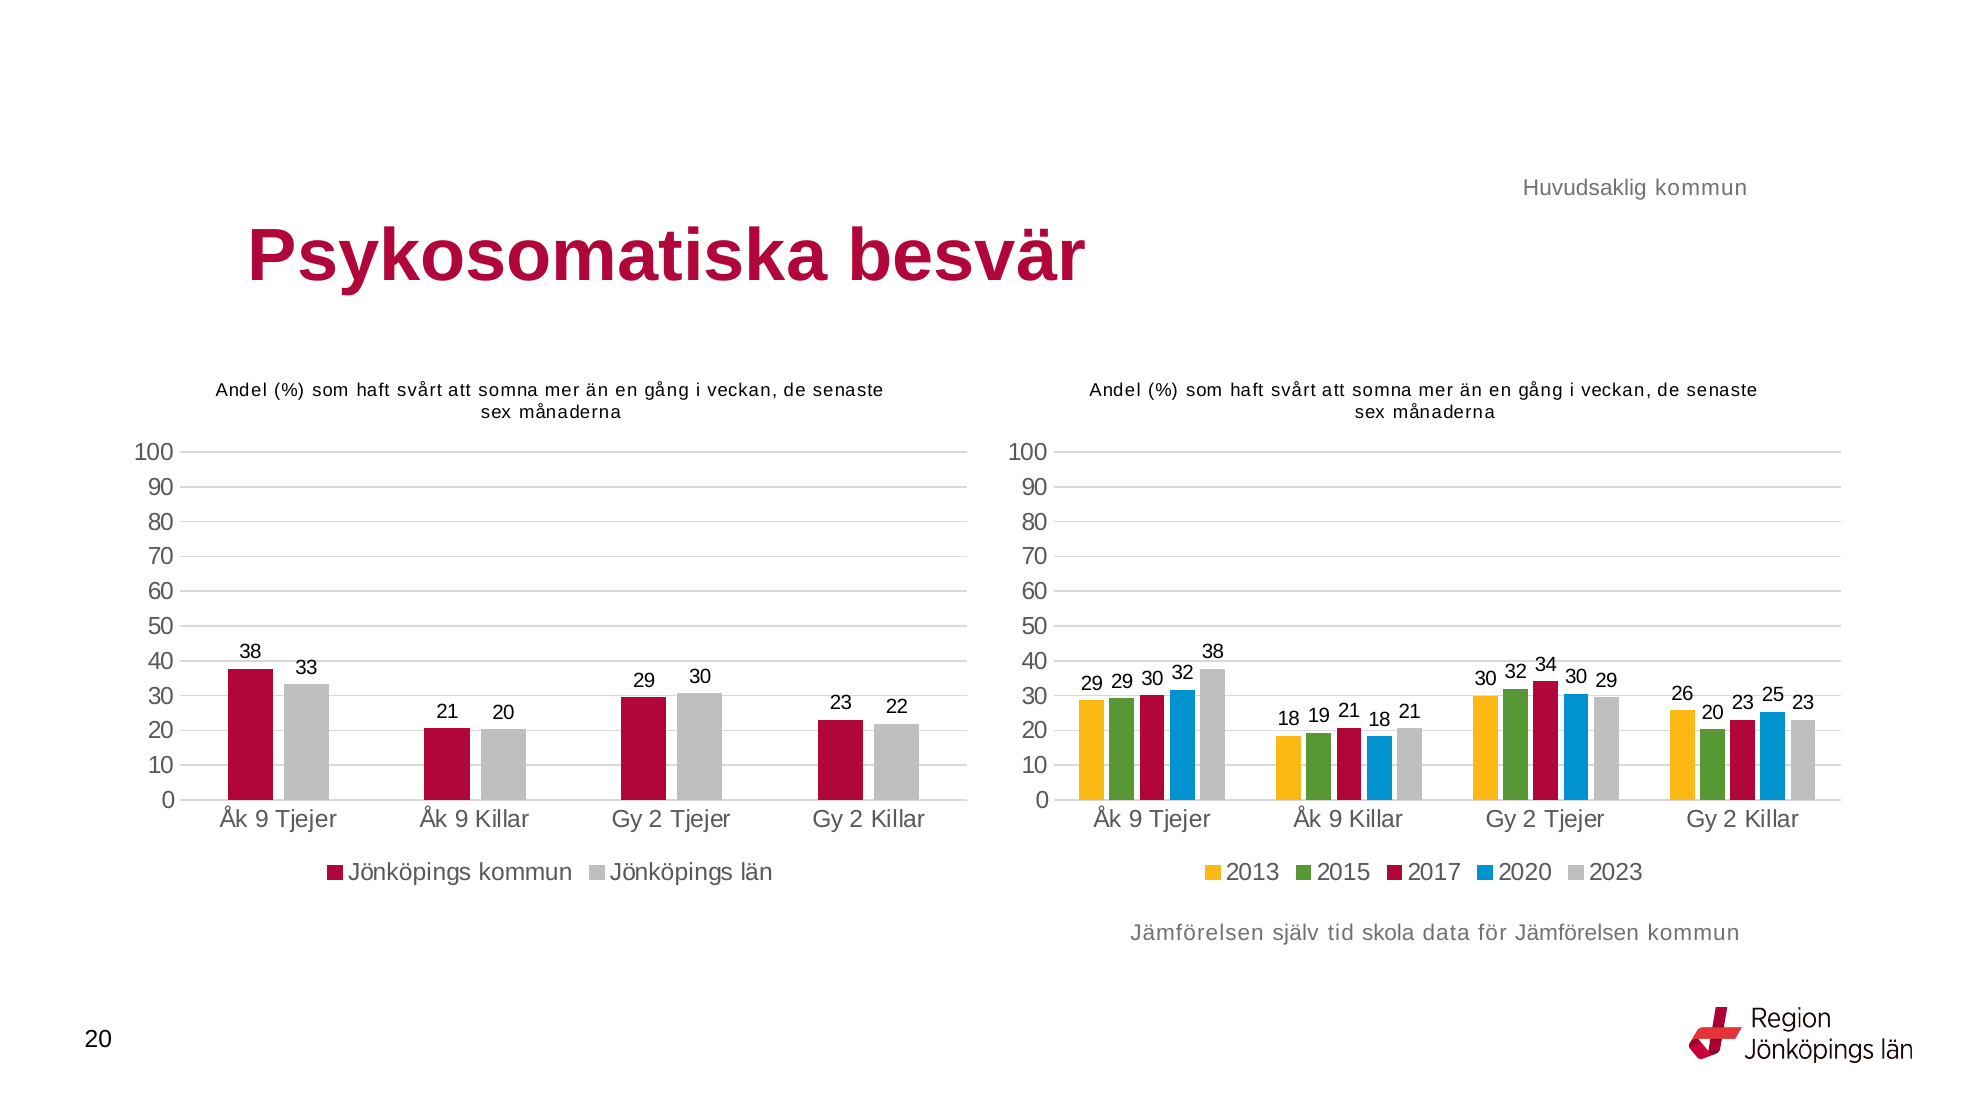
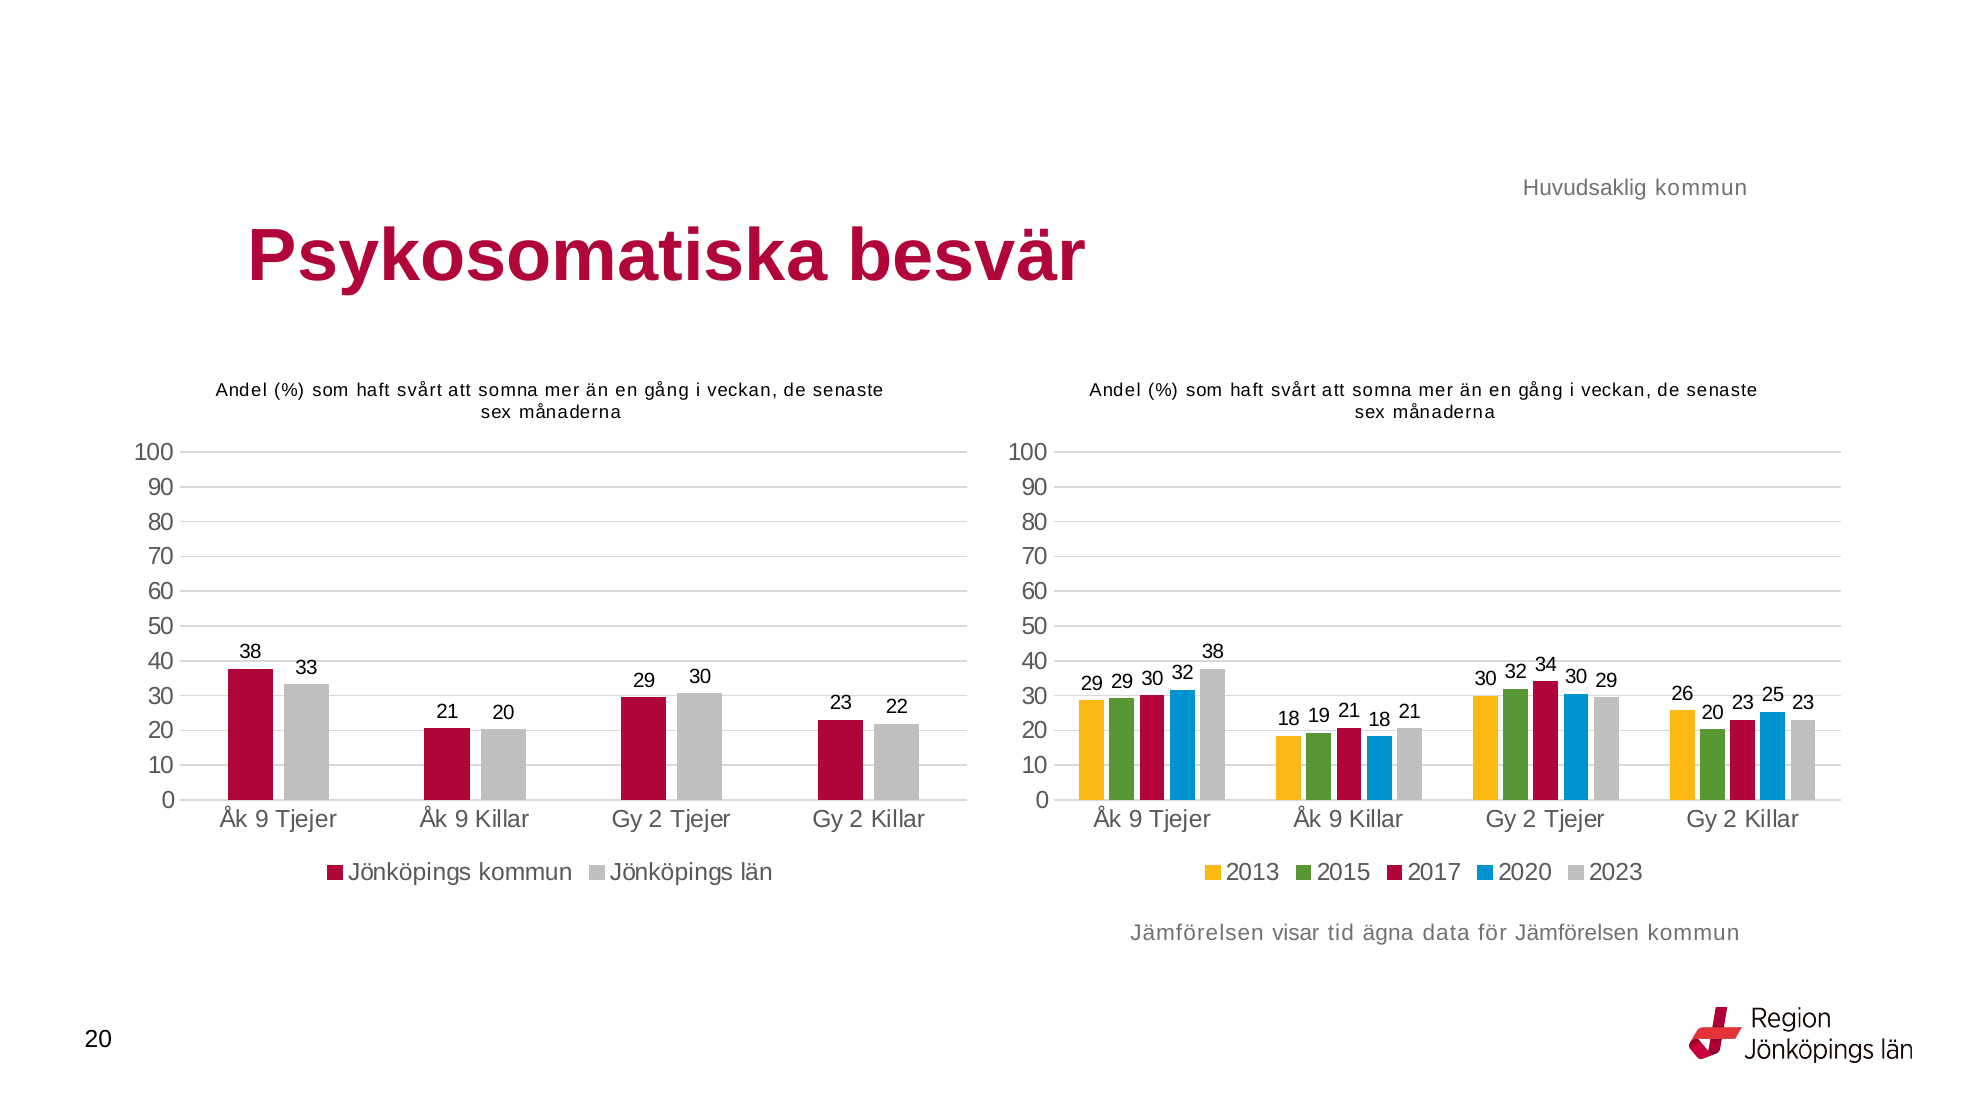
själv: själv -> visar (1296, 933)
skola: skola -> ägna (1388, 933)
